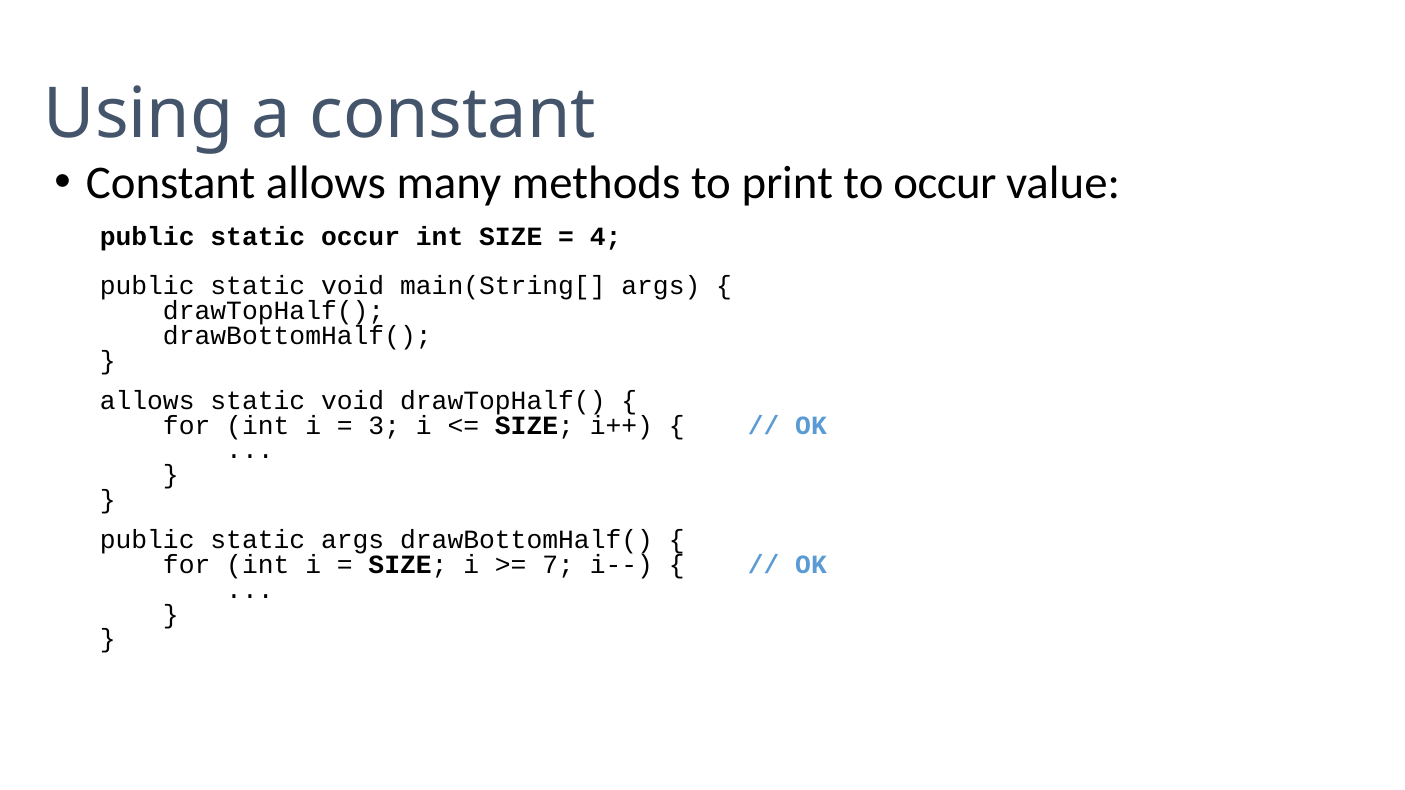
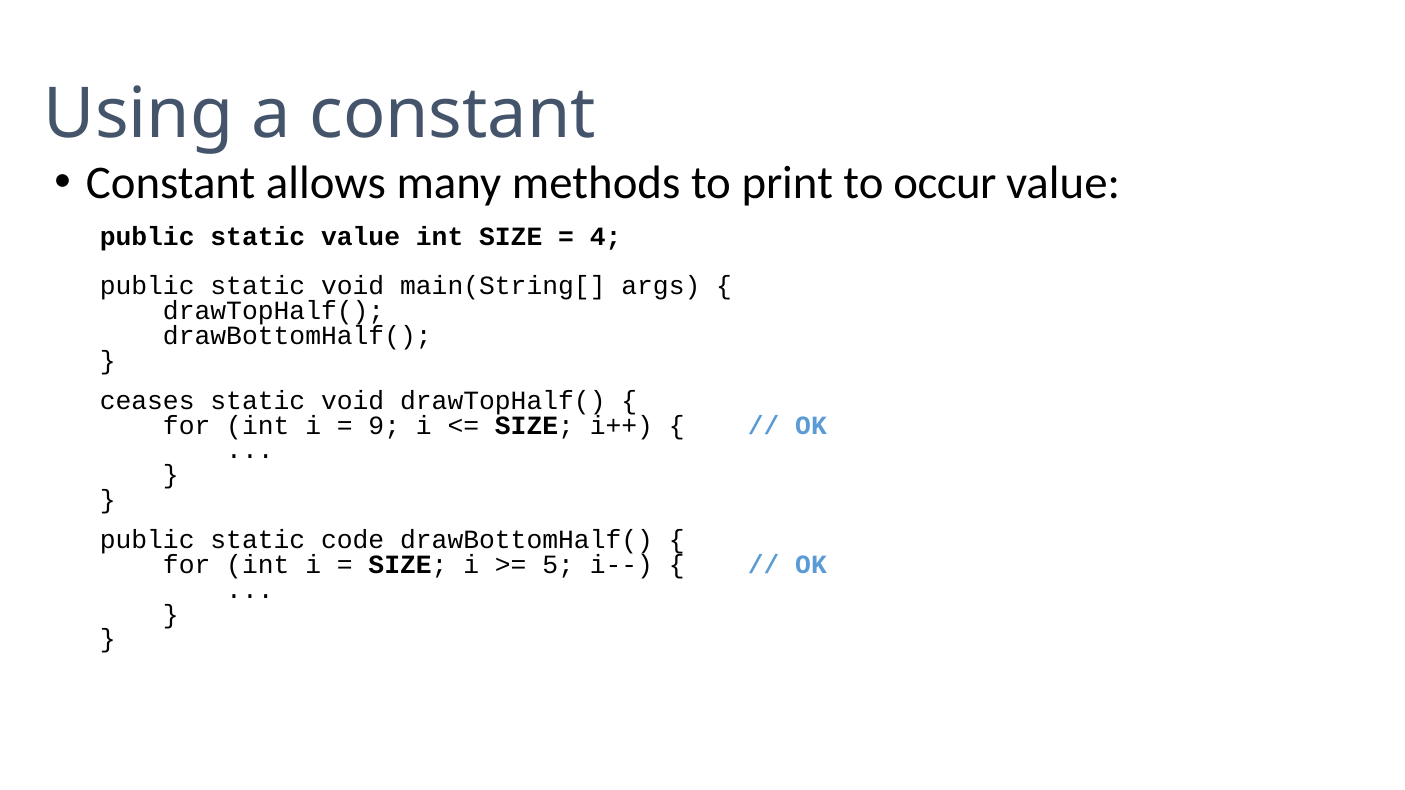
static occur: occur -> value (361, 237)
allows: allows -> ceases (147, 401)
3: 3 -> 9 (384, 426)
static args: args -> code (353, 540)
7: 7 -> 5 (558, 565)
